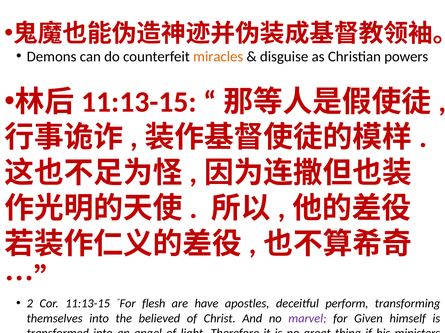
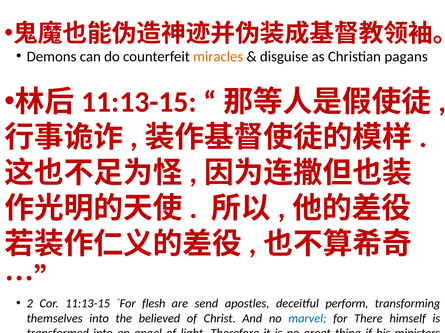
powers: powers -> pagans (406, 57)
have: have -> send (206, 304)
marvel colour: purple -> blue (307, 319)
Given: Given -> There (368, 319)
